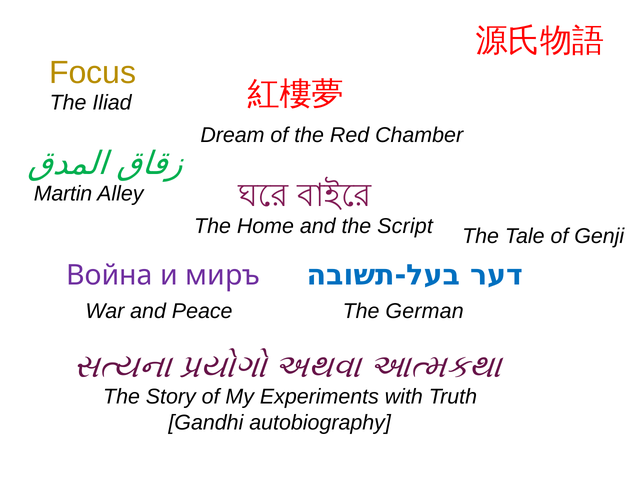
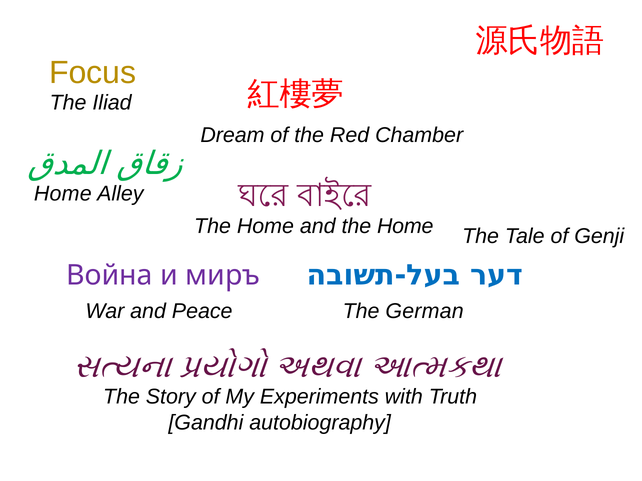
Martin: Martin -> Home (63, 194)
and the Script: Script -> Home (405, 226)
